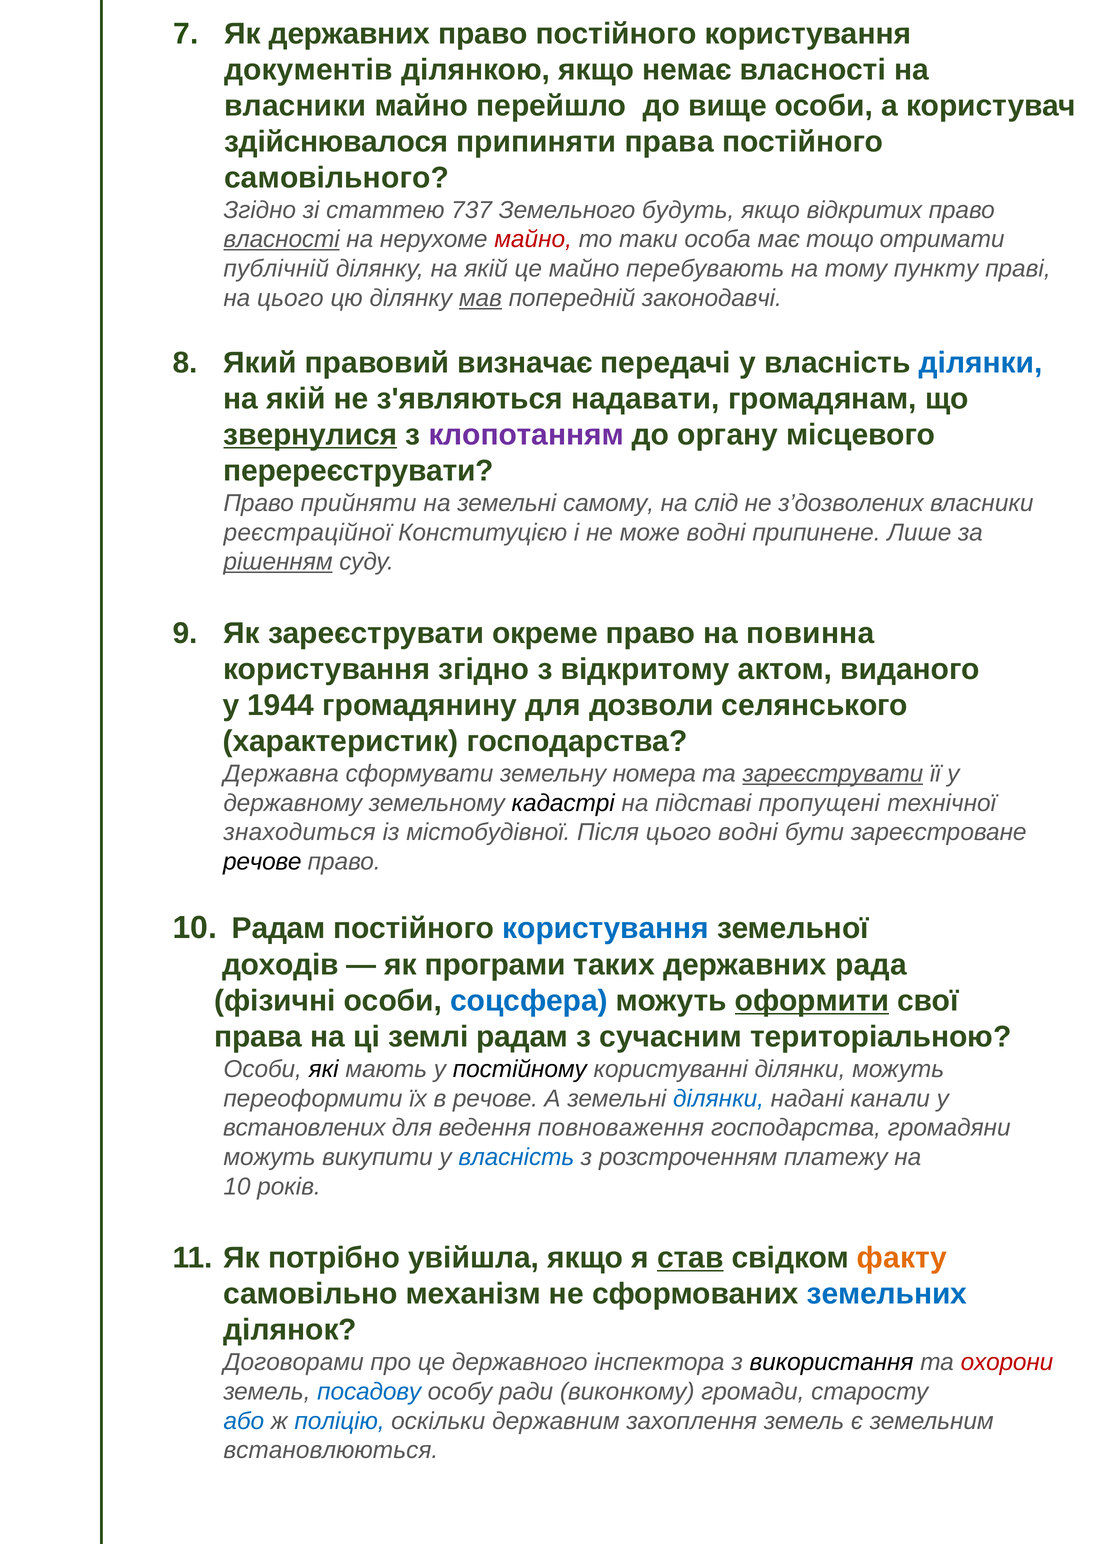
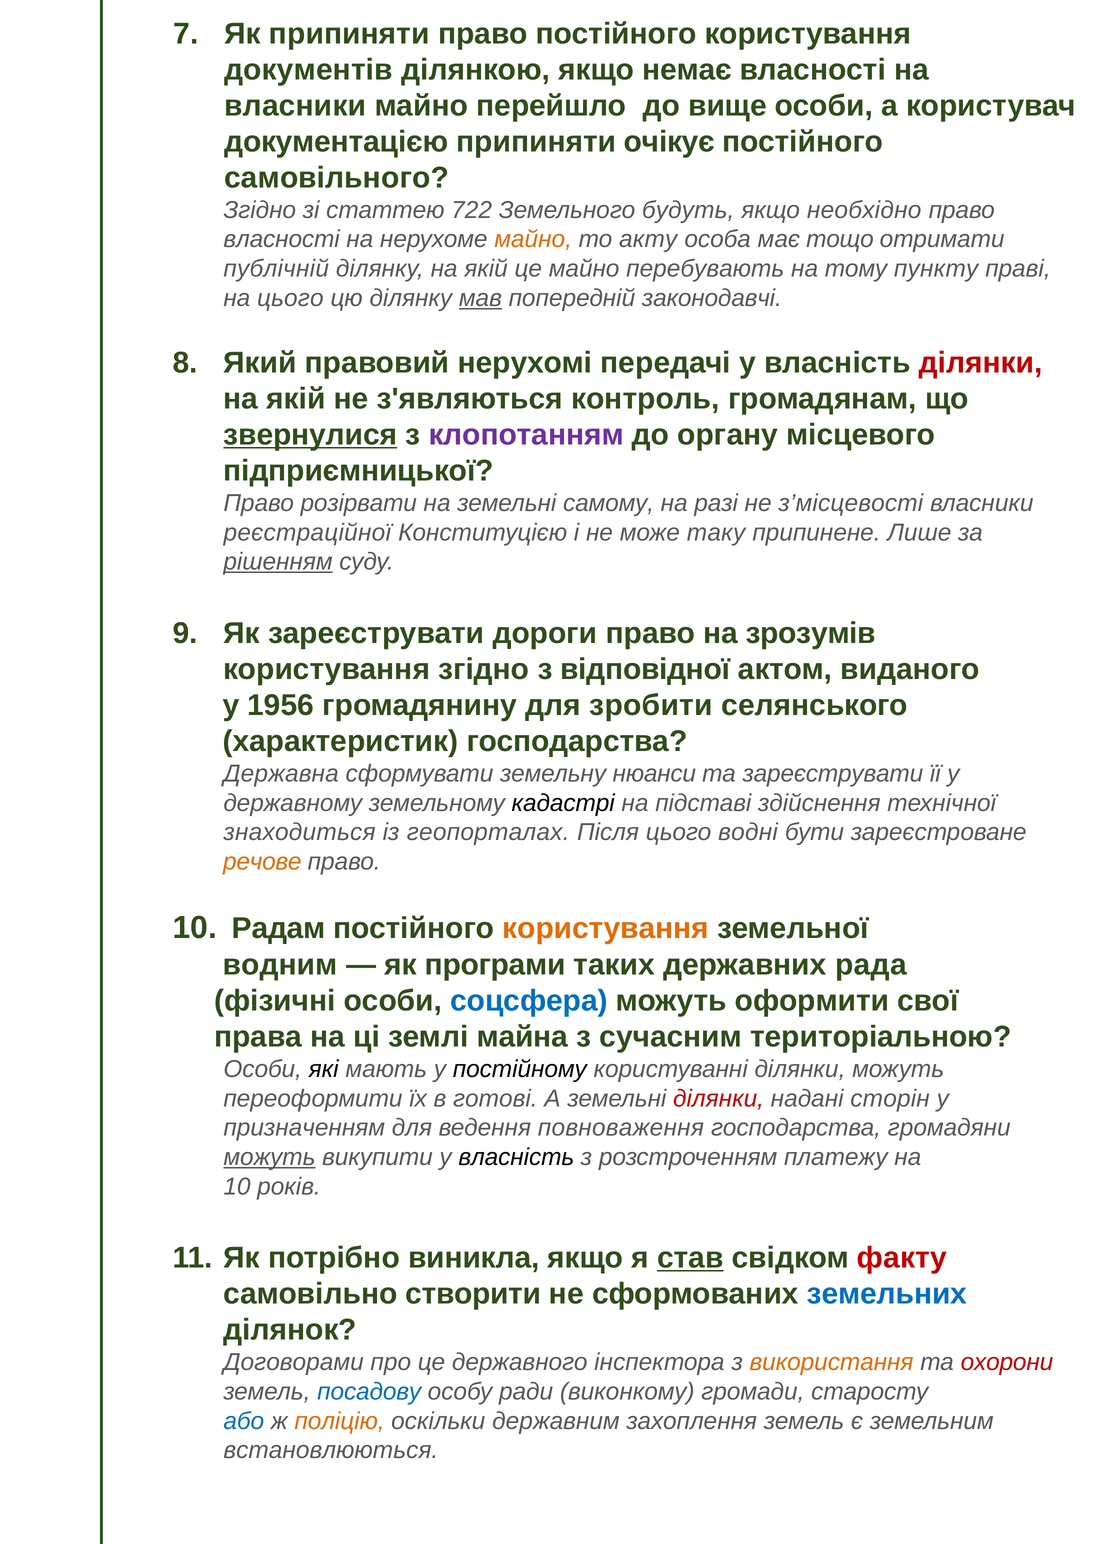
Як державних: державних -> припиняти (349, 34)
здійснювалося: здійснювалося -> документацією (336, 142)
припиняти права: права -> очікує (669, 142)
737: 737 -> 722 (472, 210)
відкритих: відкритих -> необхідно (864, 210)
власності underline: present -> none (282, 239)
майно colour: red -> orange (533, 239)
таки: таки -> акту (648, 239)
визначає: визначає -> нерухомі (525, 363)
ділянки colour: blue -> red (981, 363)
надавати: надавати -> контроль (645, 399)
перереєструвати: перереєструвати -> підприємницької (359, 471)
прийняти: прийняти -> розірвати (359, 503)
слід: слід -> разі (716, 503)
з’дозволених: з’дозволених -> з’місцевості (851, 503)
може водні: водні -> таку (716, 532)
окреме: окреме -> дороги (545, 633)
повинна: повинна -> зрозумів (811, 633)
відкритому: відкритому -> відповідної (645, 669)
1944: 1944 -> 1956 (281, 705)
дозволи: дозволи -> зробити (651, 705)
номера: номера -> нюанси (654, 774)
зареєструвати underline: present -> none (833, 774)
пропущені: пропущені -> здійснення (819, 803)
містобудівної: містобудівної -> геопорталах (488, 832)
речове colour: black -> orange (262, 862)
користування colour: blue -> orange (606, 928)
доходів: доходів -> водним (280, 965)
оформити underline: present -> none (812, 1001)
землі радам: радам -> майна (522, 1037)
в речове: речове -> готові (495, 1098)
ділянки colour: blue -> red (719, 1098)
канали: канали -> сторін (890, 1098)
встановлених: встановлених -> призначенням (304, 1128)
можуть underline: none -> present (269, 1157)
власність colour: blue -> black (516, 1157)
увійшла: увійшла -> виникла (474, 1258)
факту colour: orange -> red (902, 1258)
механізм: механізм -> створити (473, 1294)
використання colour: black -> orange (832, 1362)
поліцію colour: blue -> orange (339, 1421)
